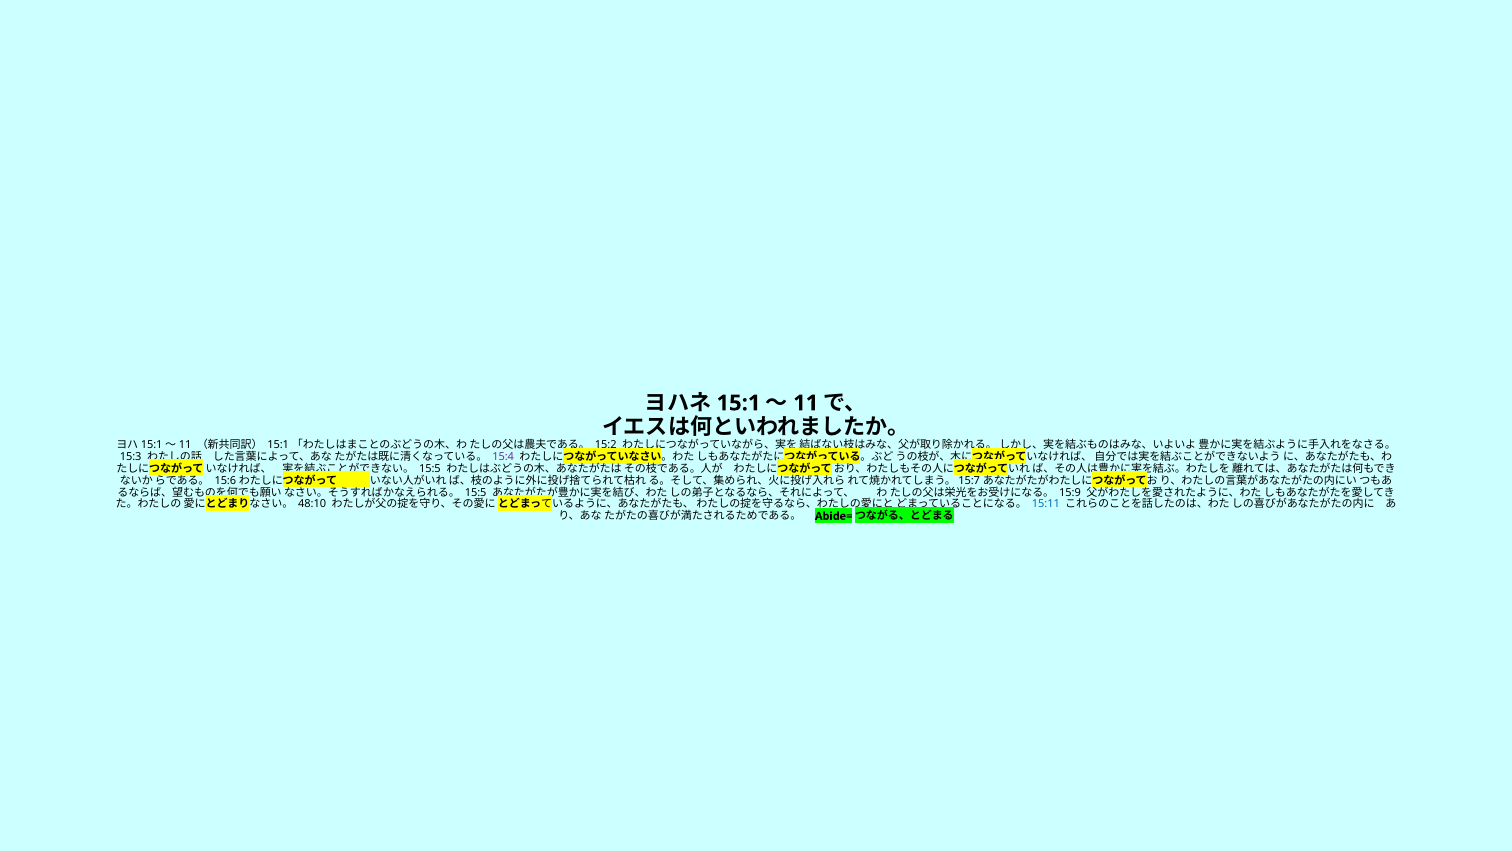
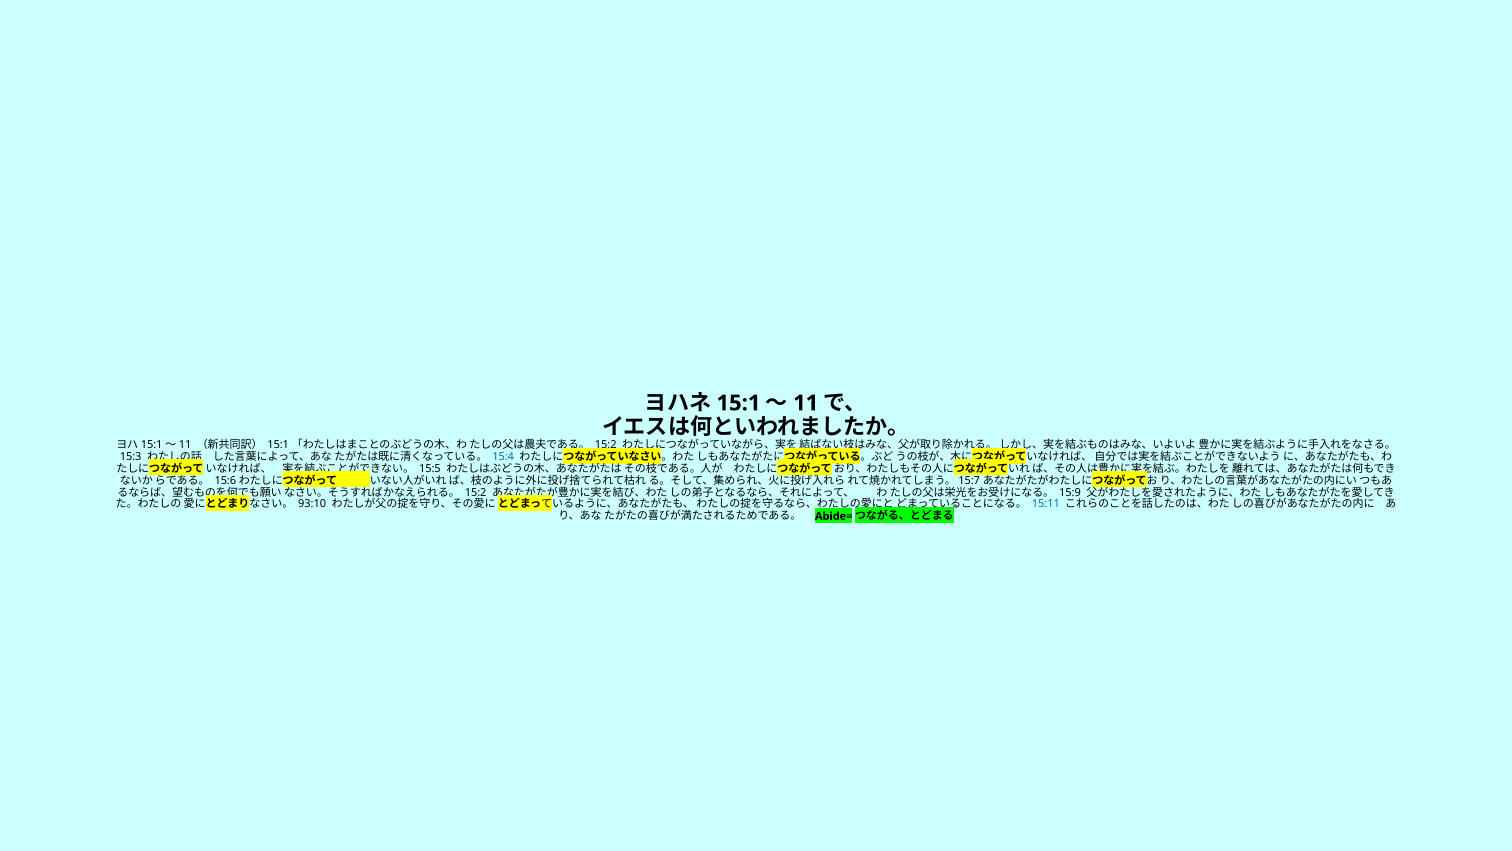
15:4 colour: purple -> blue (503, 456)
15:5: 15:5 -> 15:2 (476, 492)
48:10: 48:10 -> 93:10 (312, 504)
